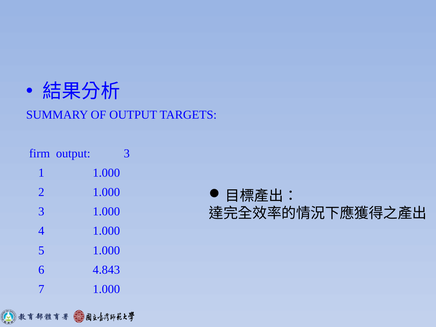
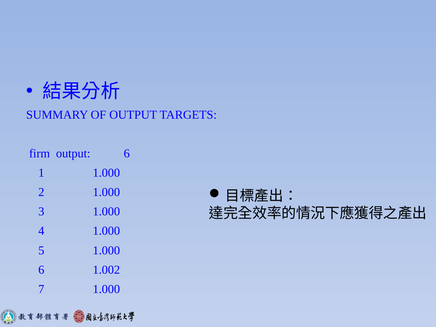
output 3: 3 -> 6 (127, 153)
4.843: 4.843 -> 1.002 (106, 270)
